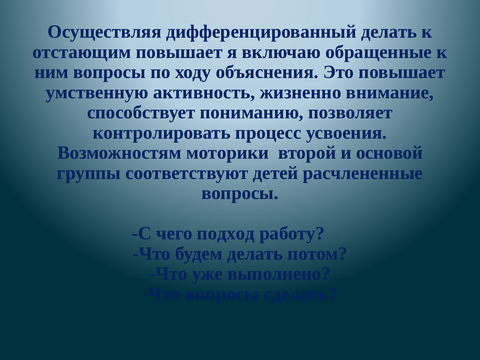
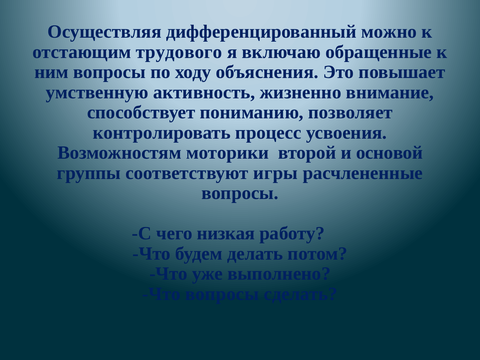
дифференцированный делать: делать -> можно (389, 32)
отстающим повышает: повышает -> трудового (179, 52)
детей: детей -> игры (275, 173)
подход: подход -> низкая (226, 233)
